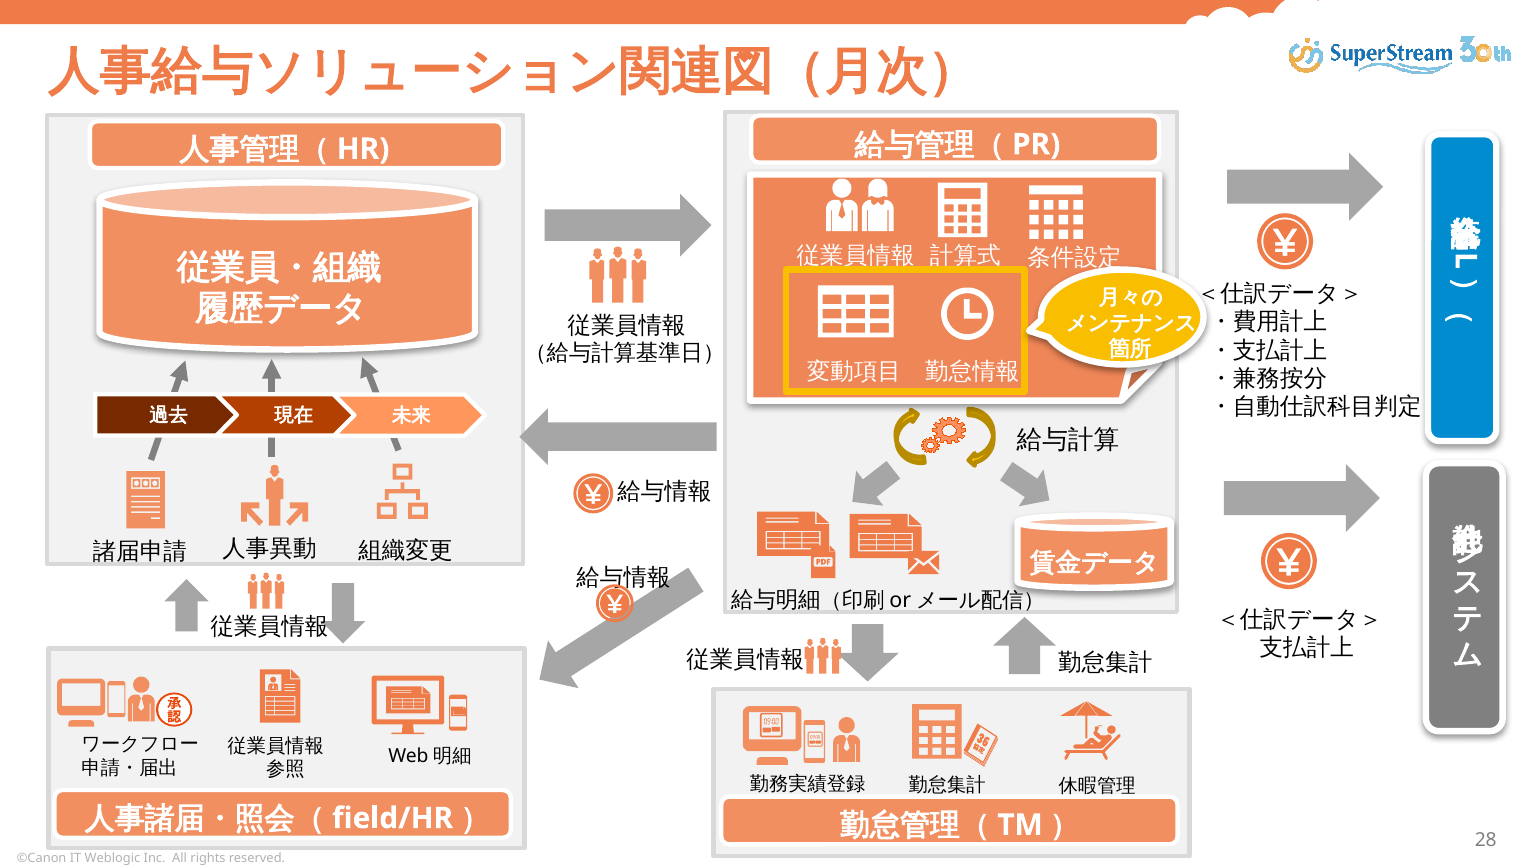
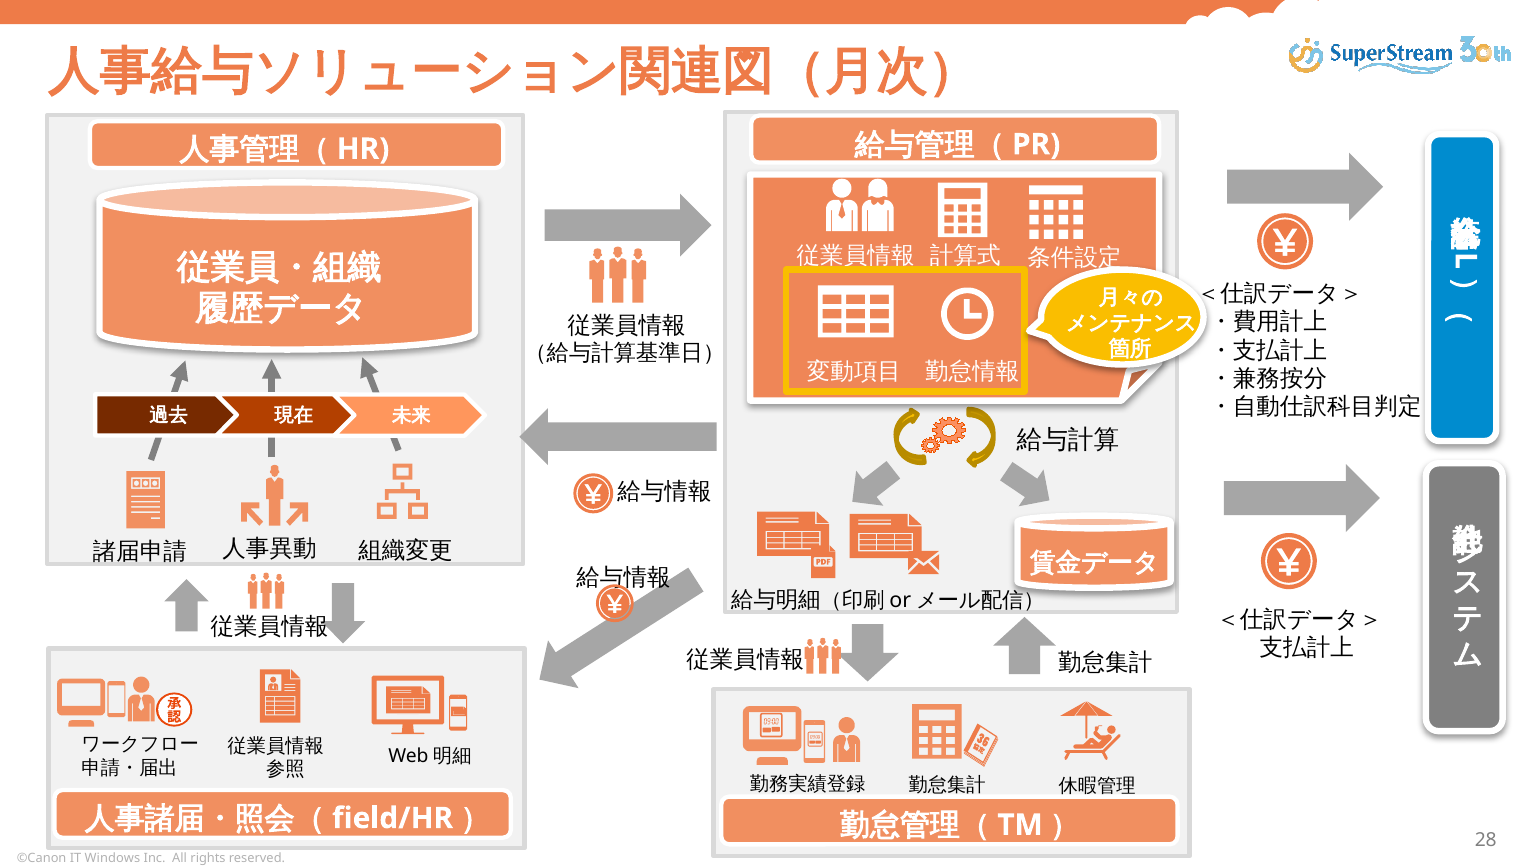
Weblogic: Weblogic -> Windows (112, 858)
